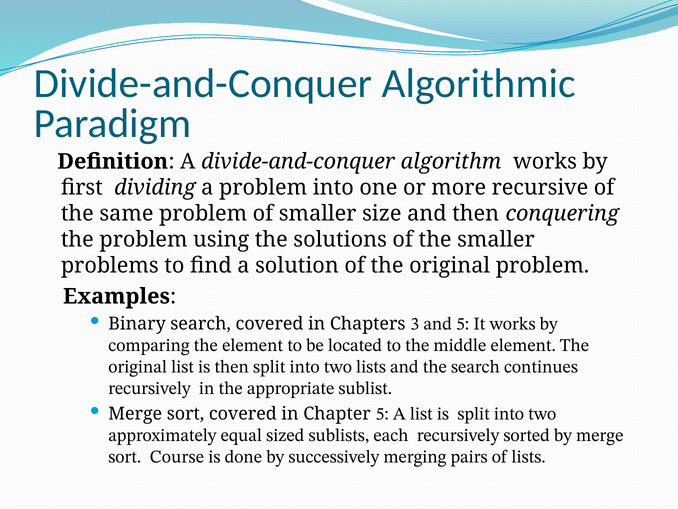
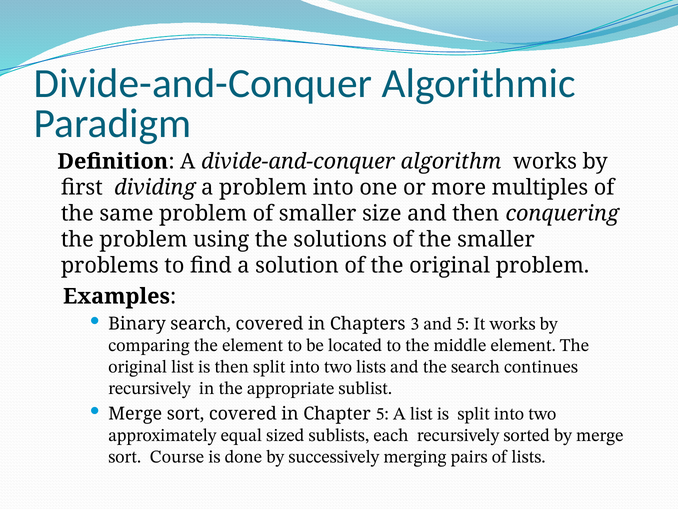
recursive: recursive -> multiples (540, 187)
